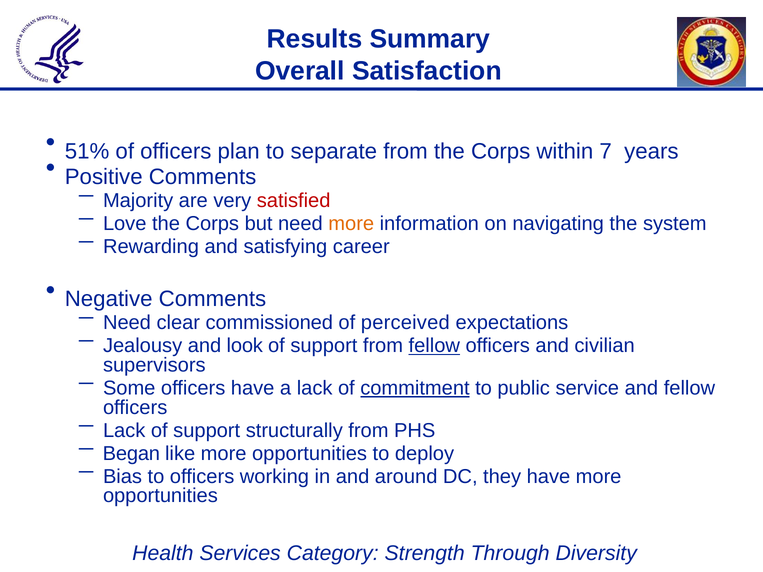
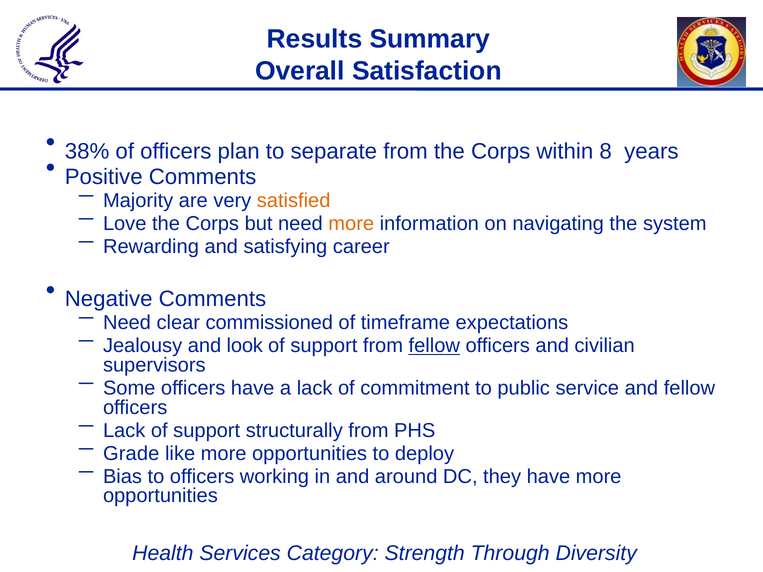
51%: 51% -> 38% (87, 151)
7: 7 -> 8 (606, 151)
satisfied colour: red -> orange (294, 201)
perceived: perceived -> timeframe (405, 323)
commitment underline: present -> none (415, 388)
Began: Began -> Grade (131, 454)
